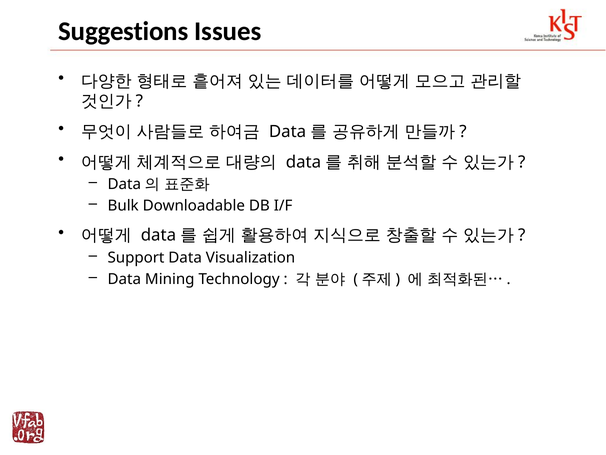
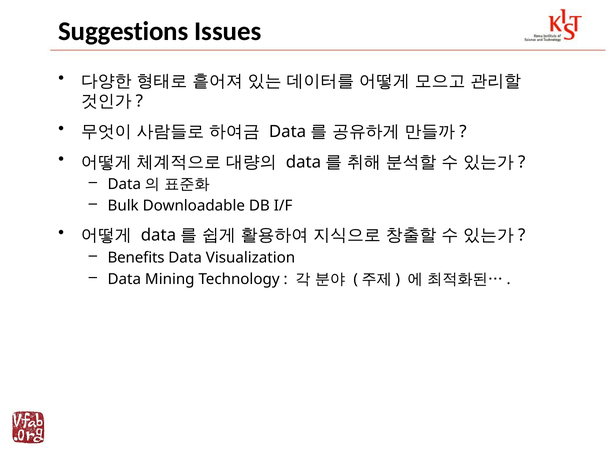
Support: Support -> Benefits (136, 258)
